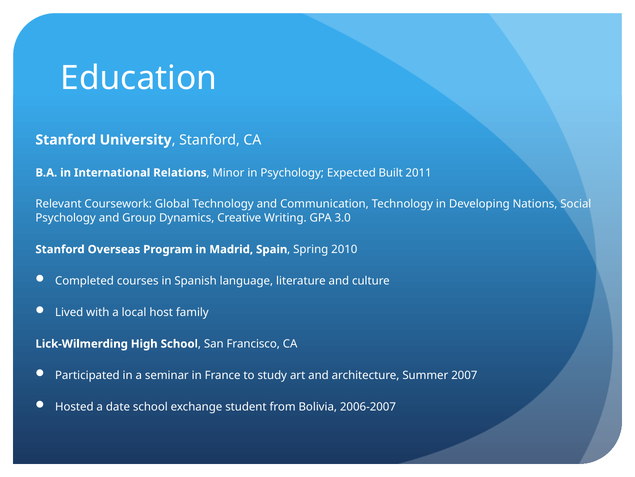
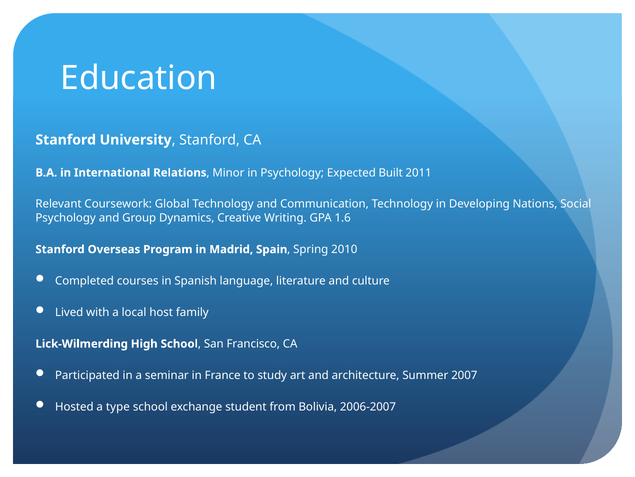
3.0: 3.0 -> 1.6 (343, 218)
date: date -> type (118, 406)
